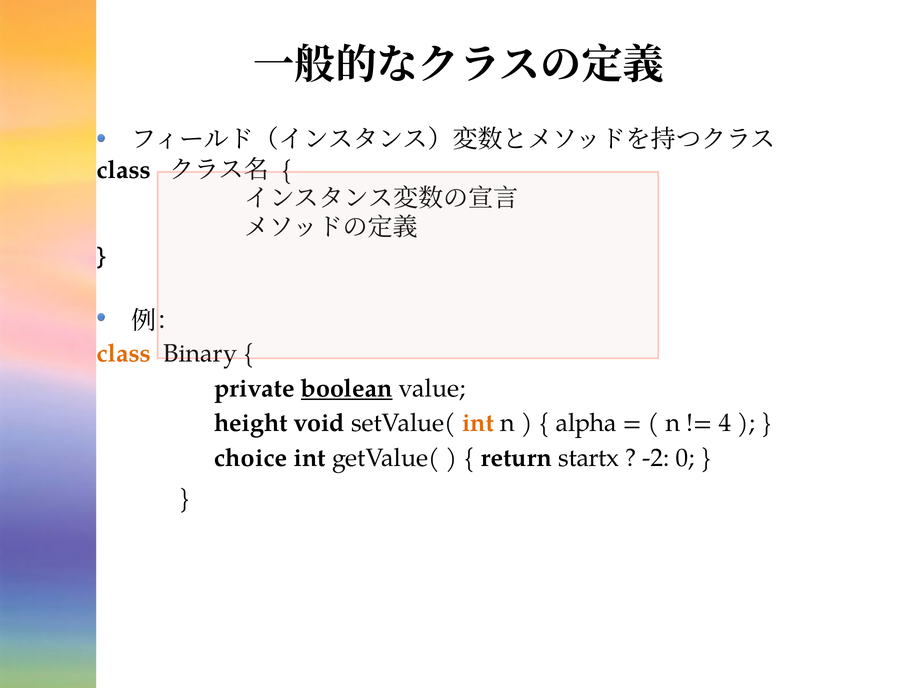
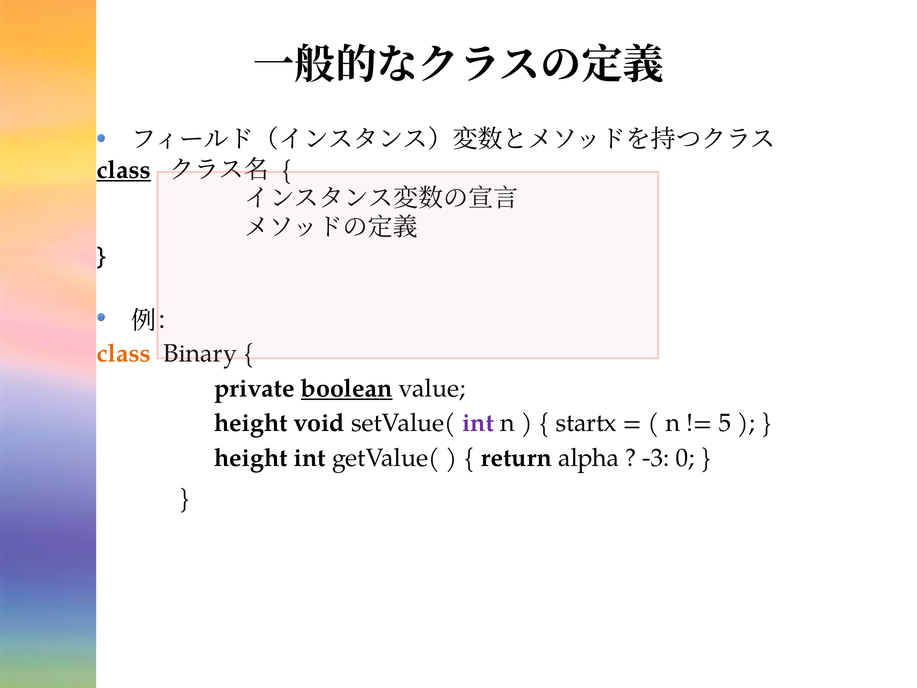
class underline: none -> present (124, 170)
int colour: orange -> purple (478, 423)
alpha: alpha -> startx (586, 423)
4: 4 -> 5 (725, 423)
choice: choice -> height (251, 458)
startx: startx -> alpha (589, 458)
-2: -2 -> -3 (656, 458)
